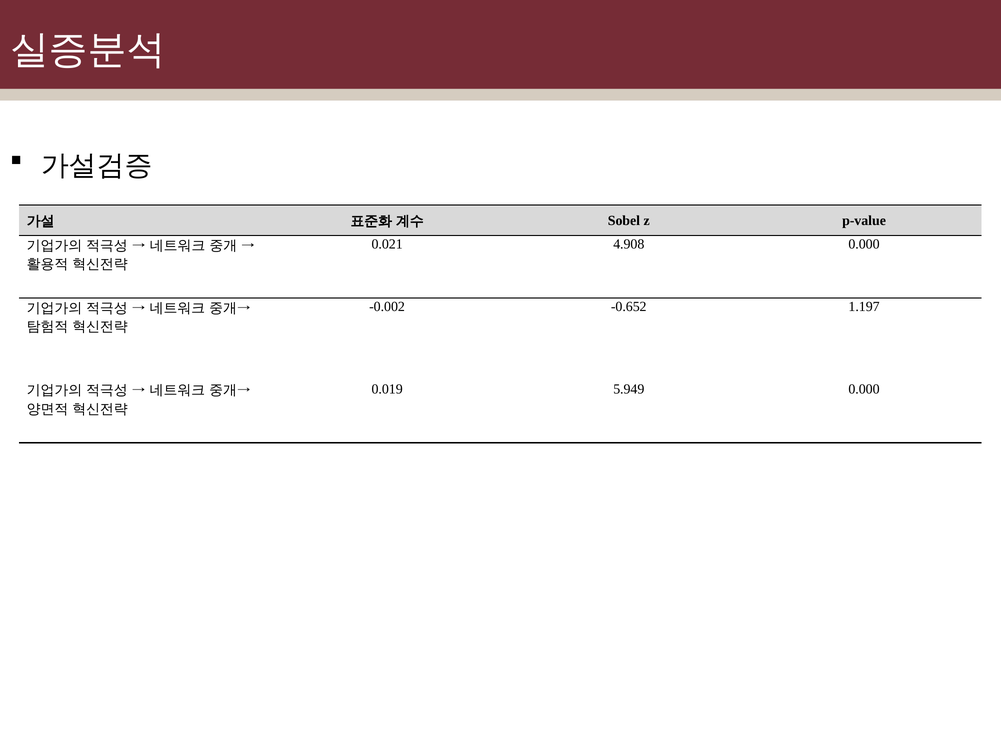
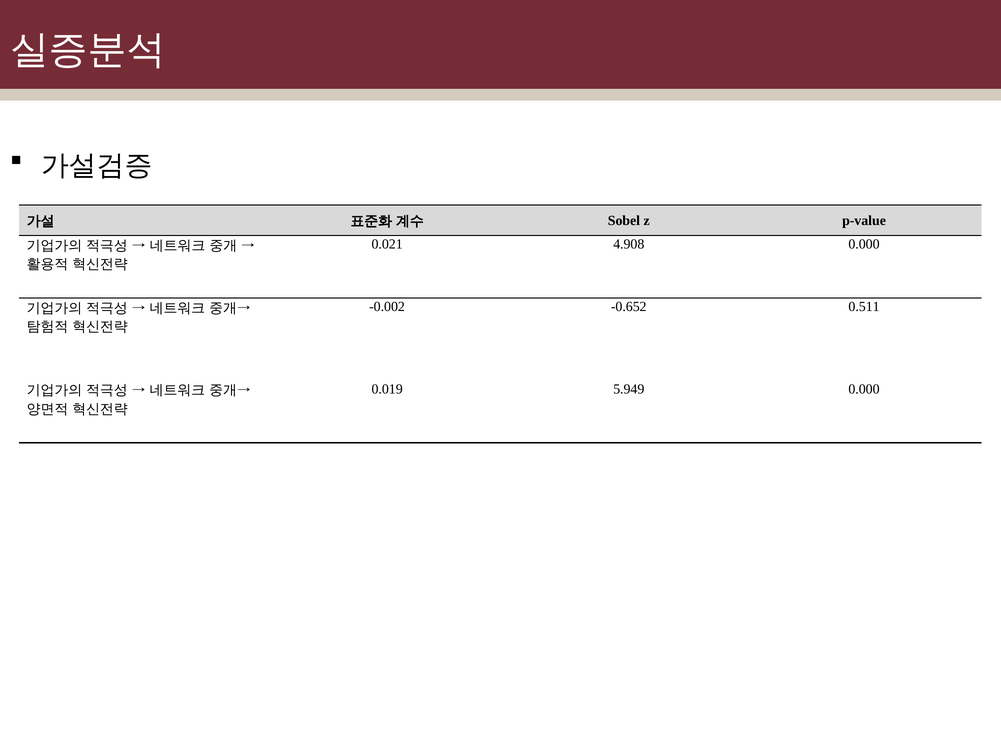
1.197: 1.197 -> 0.511 (864, 307)
